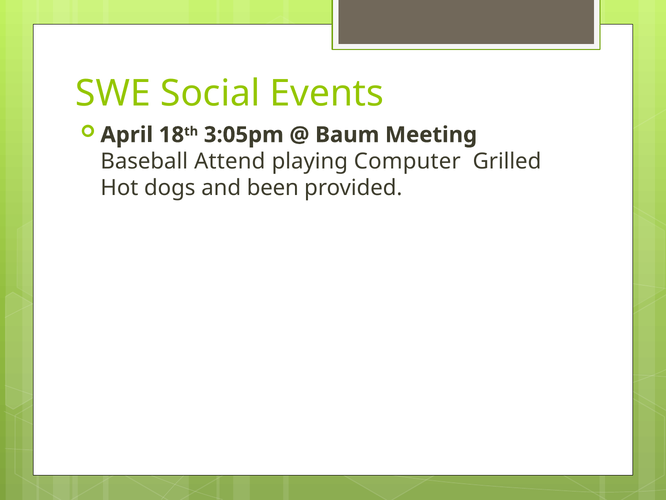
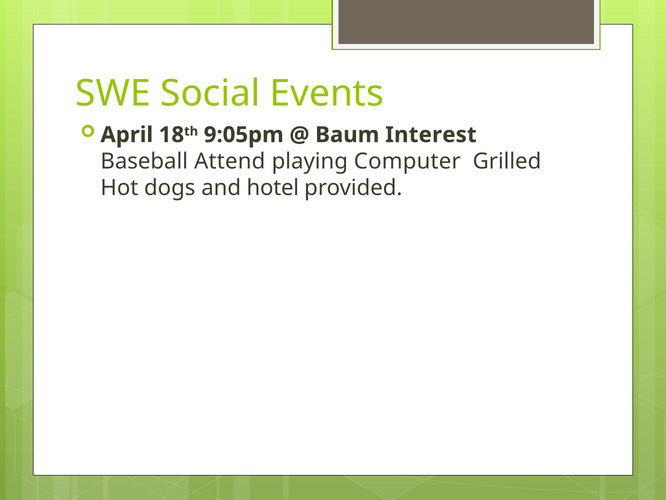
3:05pm: 3:05pm -> 9:05pm (244, 135)
Meeting: Meeting -> Interest (431, 135)
been: been -> hotel (273, 188)
